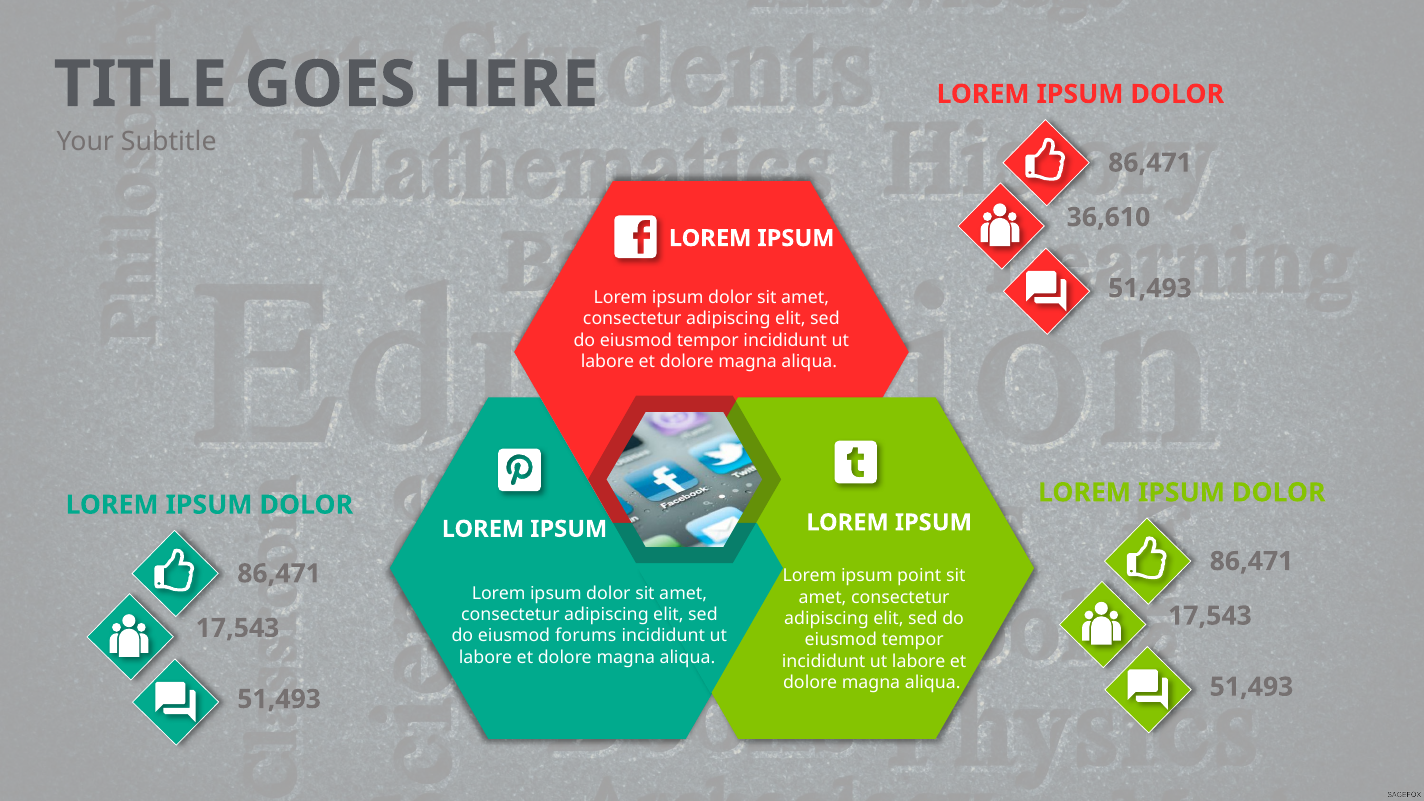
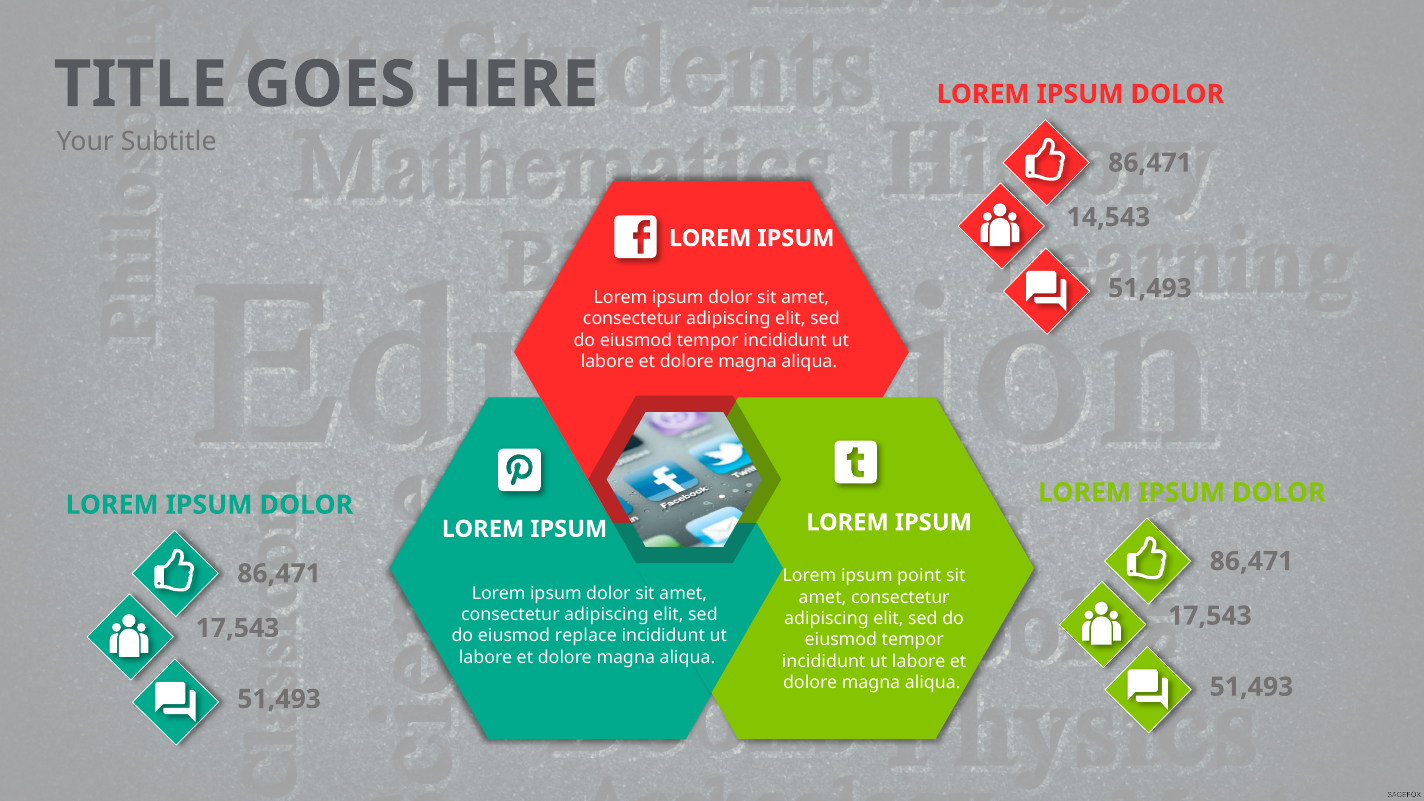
36,610: 36,610 -> 14,543 (1108, 217)
forums: forums -> replace (586, 636)
